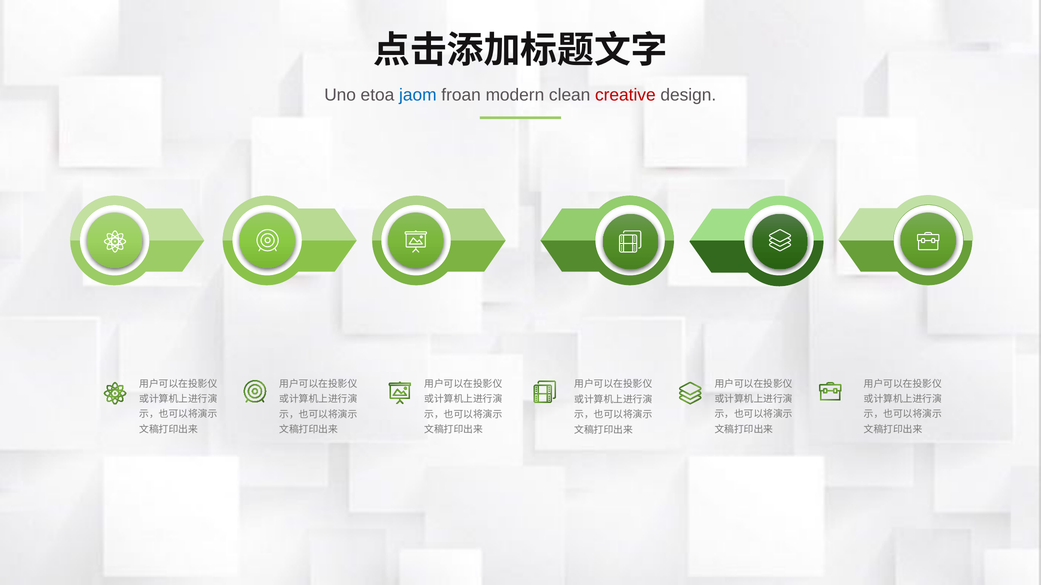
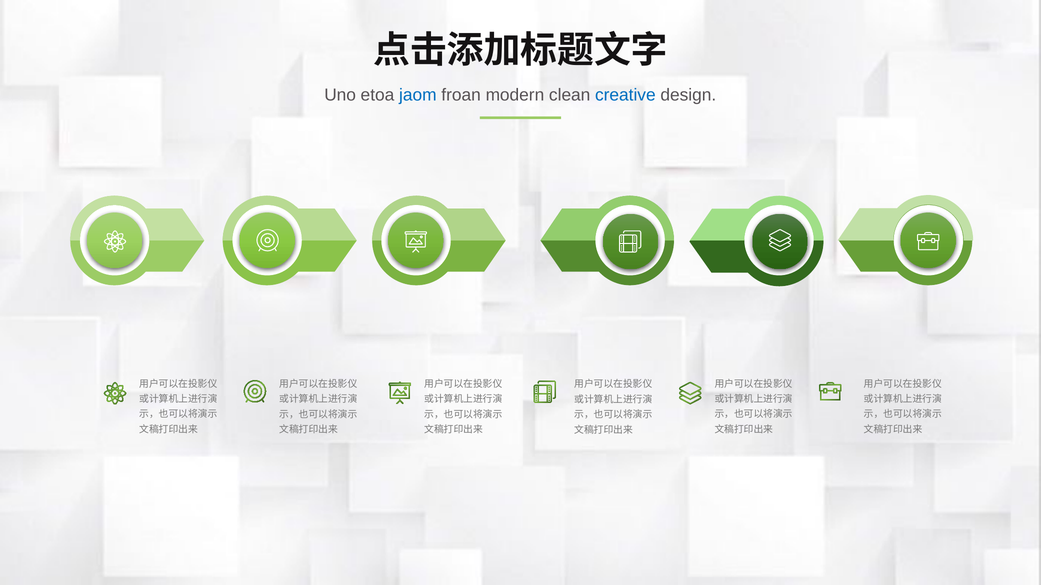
creative colour: red -> blue (625, 95)
